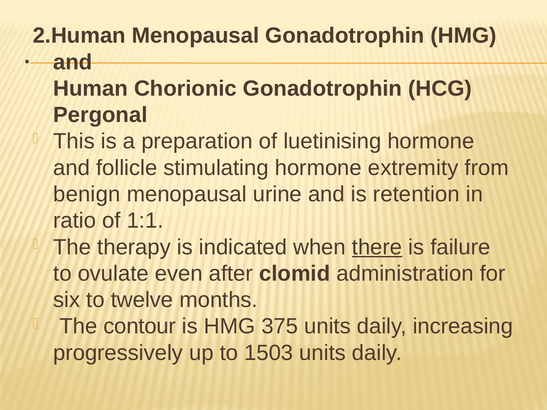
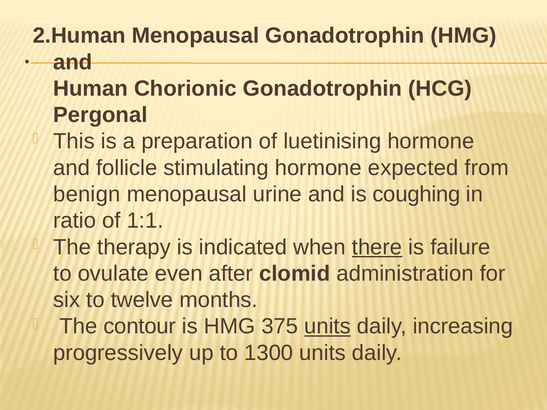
extremity: extremity -> expected (413, 168)
retention: retention -> coughing (416, 194)
units underline: none -> present (328, 327)
1503: 1503 -> 1300 (269, 353)
